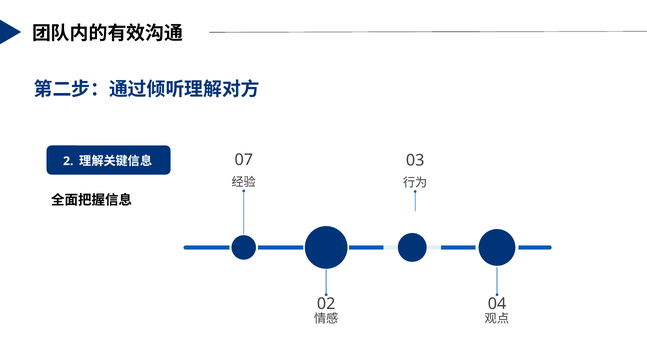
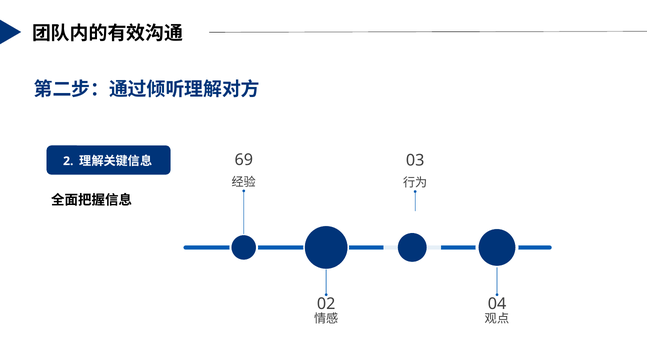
07: 07 -> 69 (244, 160)
